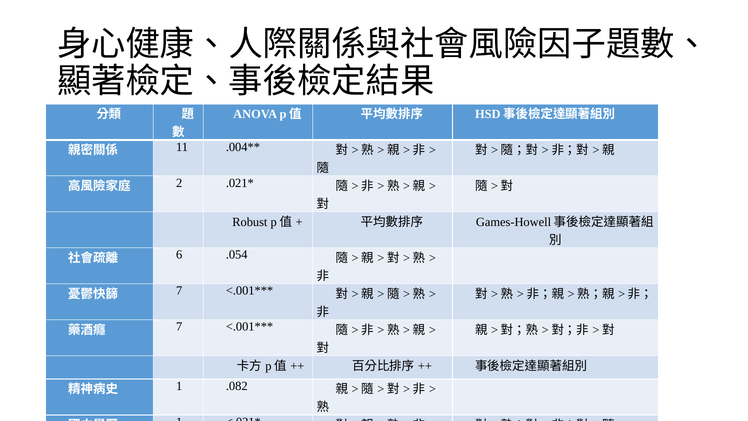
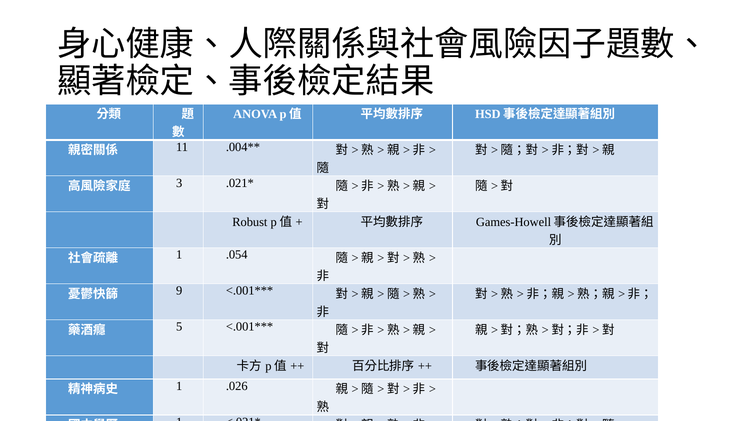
2: 2 -> 3 (179, 183)
6: 6 -> 1 (179, 255)
7: 7 -> 9 (179, 291)
7: 7 -> 5 (179, 327)
.082: .082 -> .026 (237, 386)
